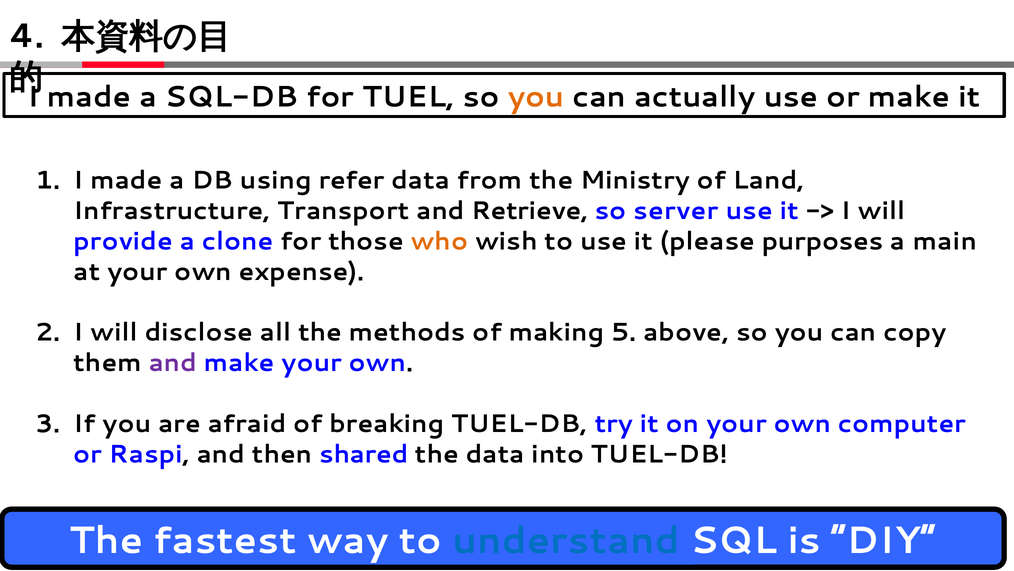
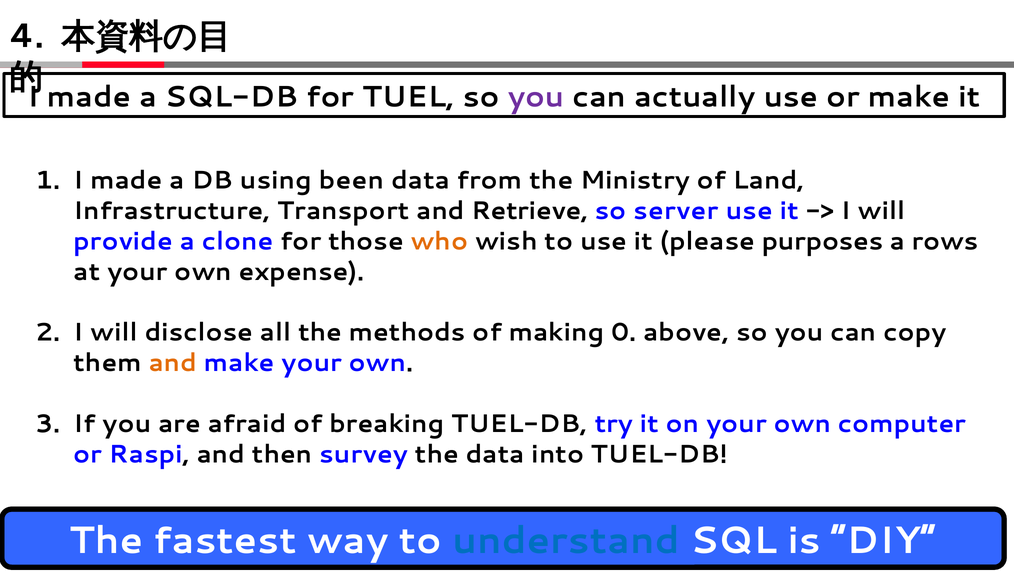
you colour: orange -> purple (536, 97)
refer: refer -> been (351, 180)
main: main -> rows (945, 241)
5: 5 -> 0 (624, 332)
and colour: purple -> orange (173, 363)
shared: shared -> survey (364, 454)
